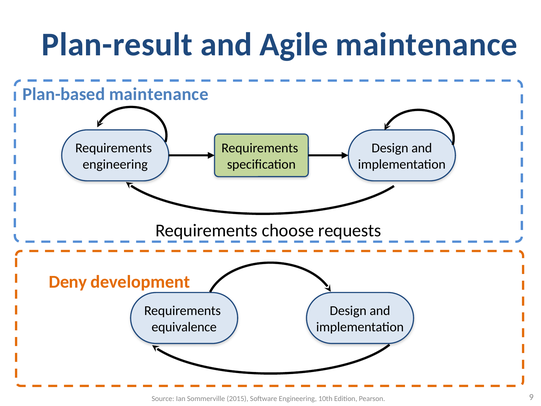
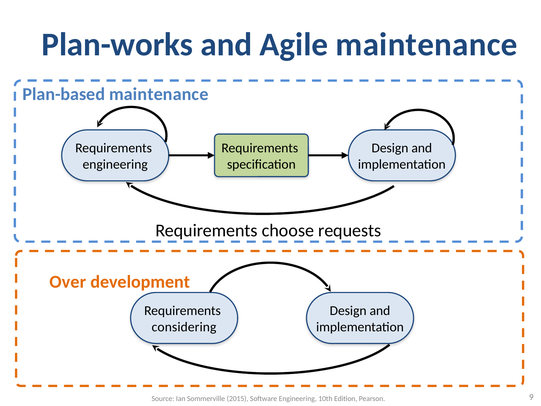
Plan-result: Plan-result -> Plan-works (117, 45)
Deny: Deny -> Over (68, 282)
equivalence: equivalence -> considering (184, 327)
